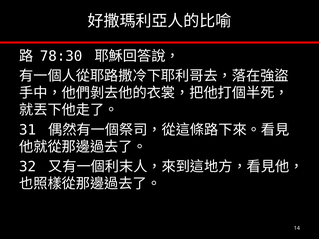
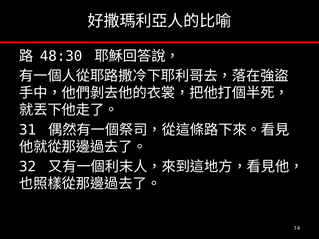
78:30: 78:30 -> 48:30 (61, 56)
